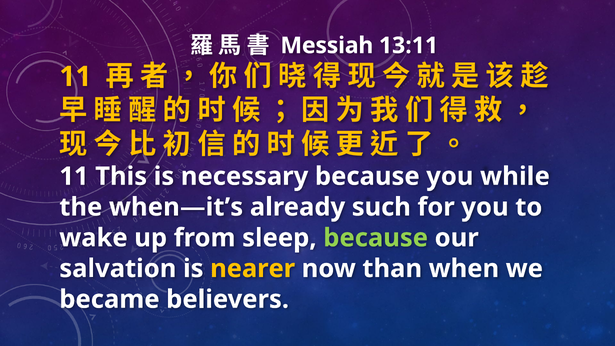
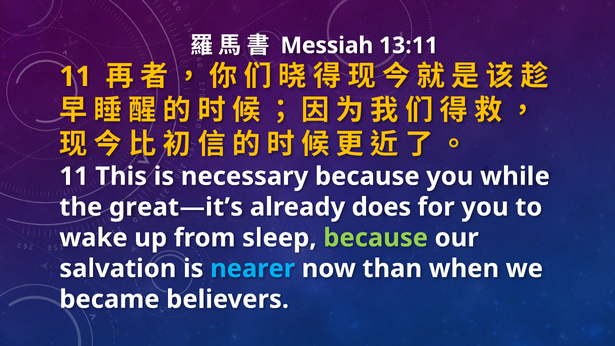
when—it’s: when—it’s -> great—it’s (176, 207)
such: such -> does (381, 207)
nearer colour: yellow -> light blue (253, 269)
